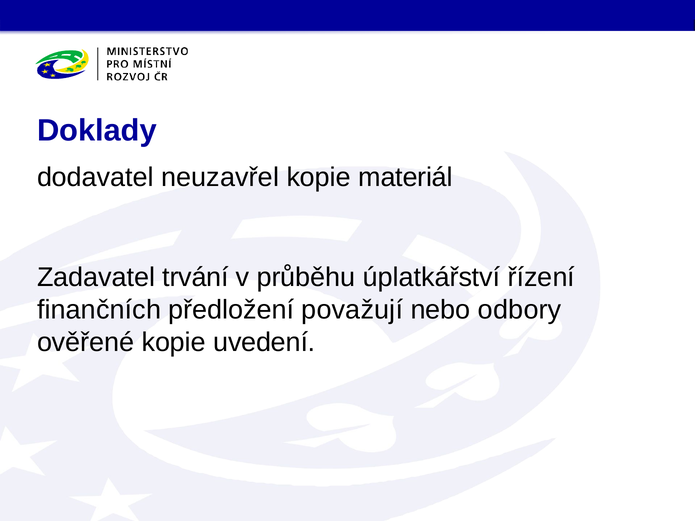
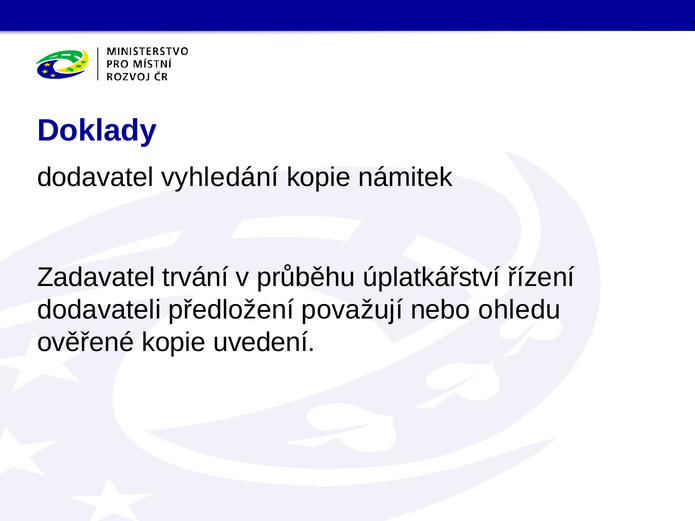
neuzavřel: neuzavřel -> vyhledání (220, 177)
materiál: materiál -> námitek (405, 177)
finančních: finančních -> dodavateli (99, 310)
odbory: odbory -> ohledu (520, 310)
